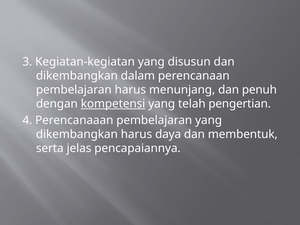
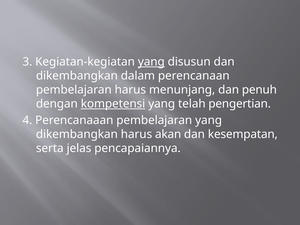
yang underline: none -> present (151, 62)
daya: daya -> akan (168, 134)
membentuk: membentuk -> kesempatan (243, 134)
